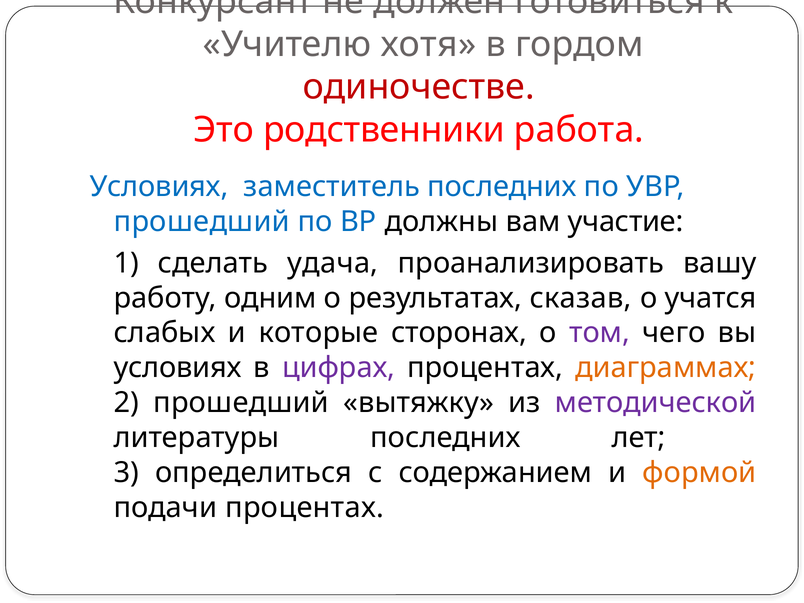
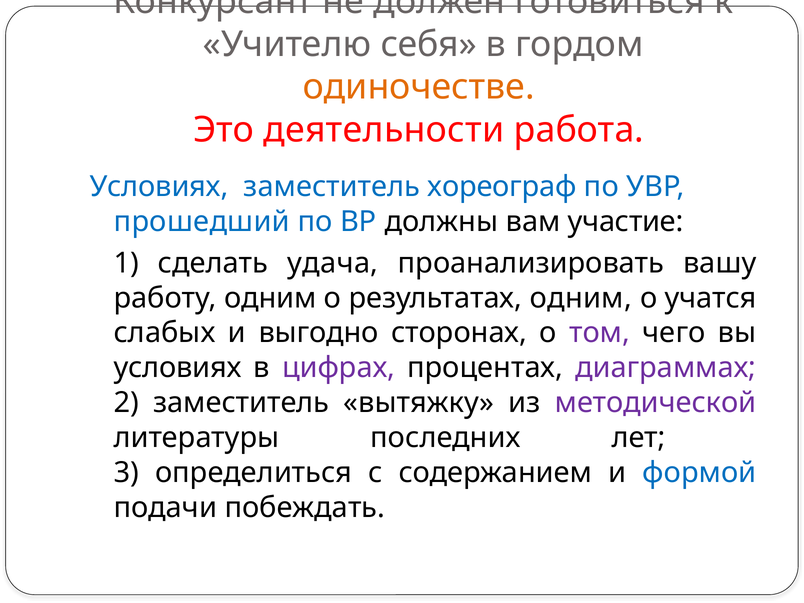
хотя: хотя -> себя (429, 44)
одиночестве colour: red -> orange (419, 87)
родственники: родственники -> деятельности (384, 130)
заместитель последних: последних -> хореограф (502, 187)
результатах сказав: сказав -> одним (581, 298)
которые: которые -> выгодно (319, 333)
диаграммах colour: orange -> purple (666, 368)
2 прошедший: прошедший -> заместитель (241, 403)
формой colour: orange -> blue (699, 473)
подачи процентах: процентах -> побеждать (305, 507)
